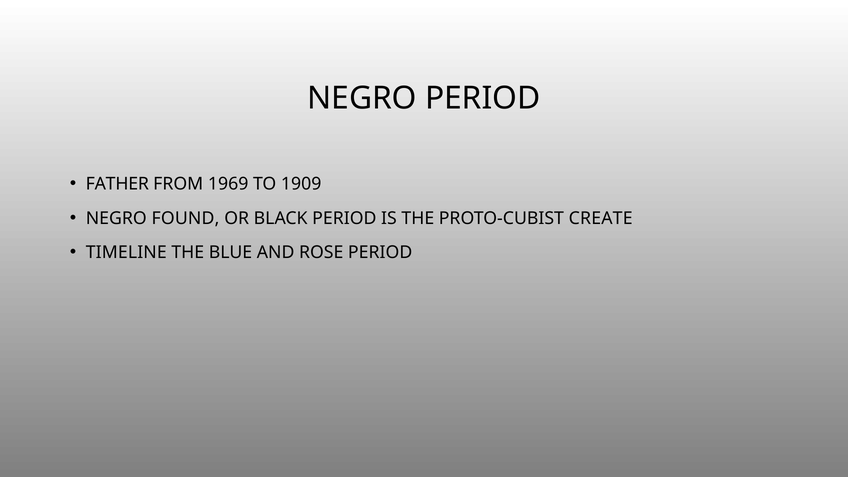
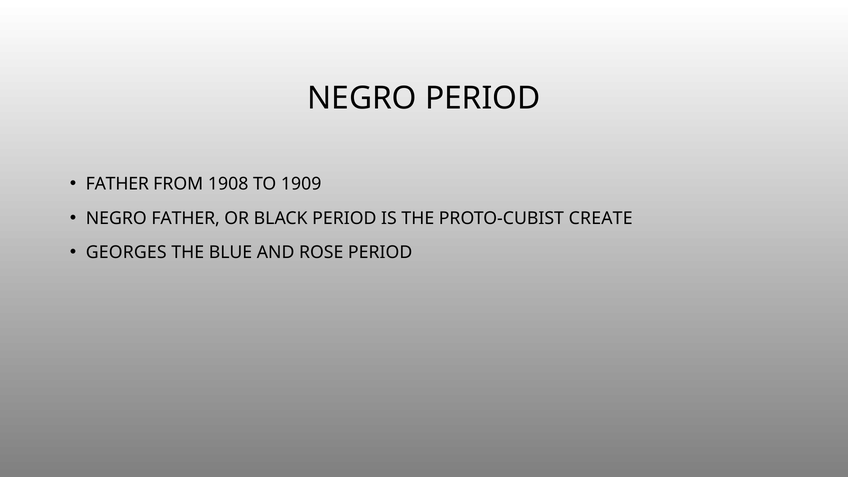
1969: 1969 -> 1908 (228, 184)
NEGRO FOUND: FOUND -> FATHER (186, 218)
TIMELINE: TIMELINE -> GEORGES (126, 252)
